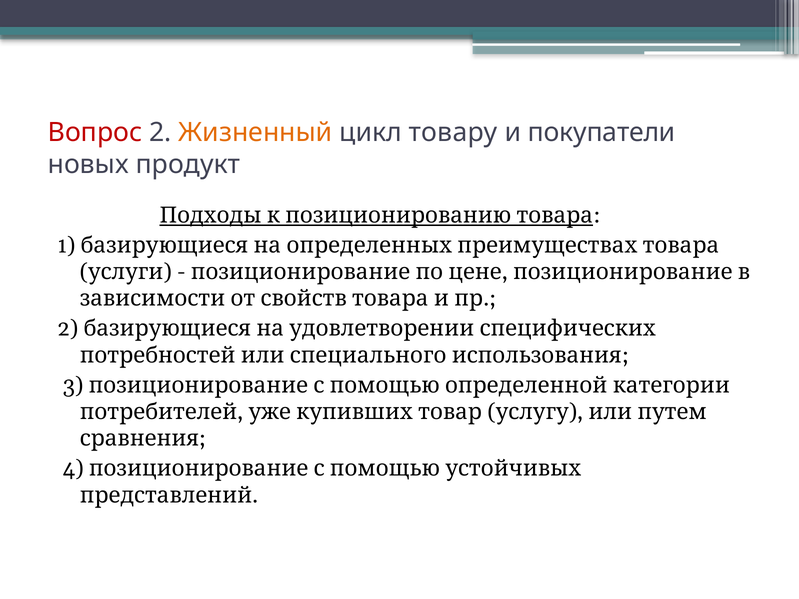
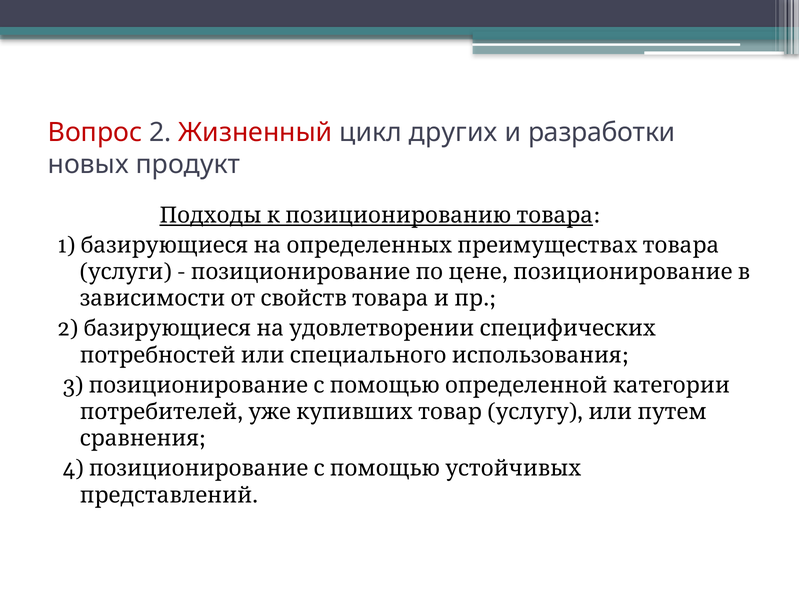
Жизненный colour: orange -> red (255, 132)
товару: товару -> других (453, 132)
покупатели: покупатели -> разработки (602, 132)
